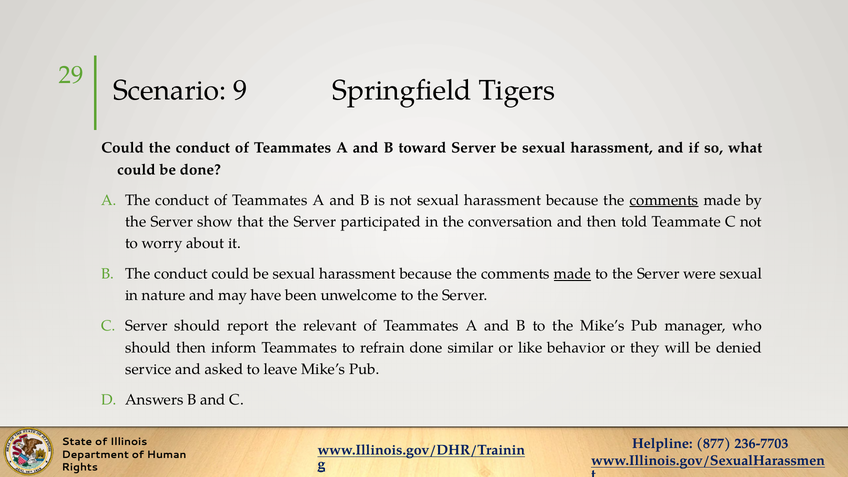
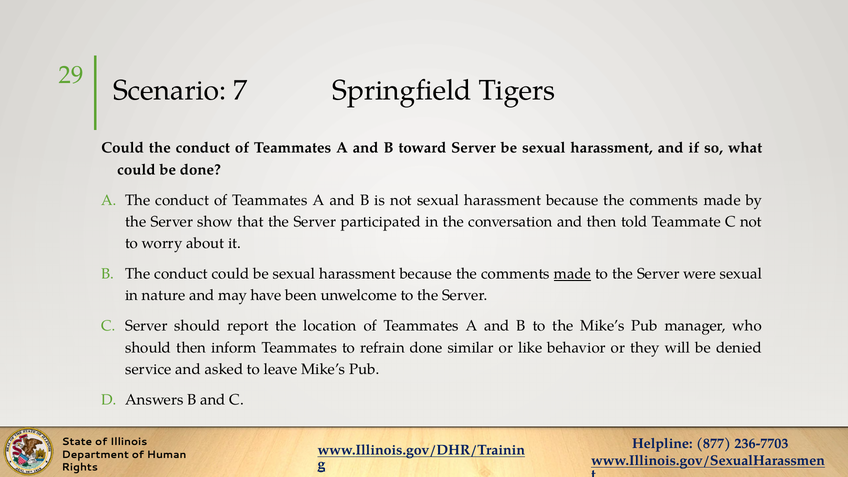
9: 9 -> 7 (240, 90)
comments underline: present -> none (664, 200)
relevant: relevant -> location (330, 326)
